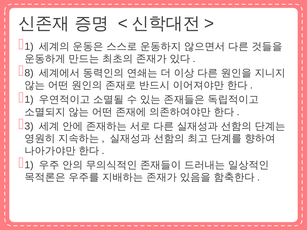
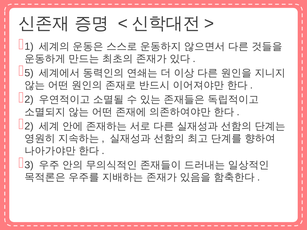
8: 8 -> 5 (29, 73)
1: 1 -> 2 (29, 100)
3: 3 -> 2 (29, 126)
1: 1 -> 3 (29, 165)
